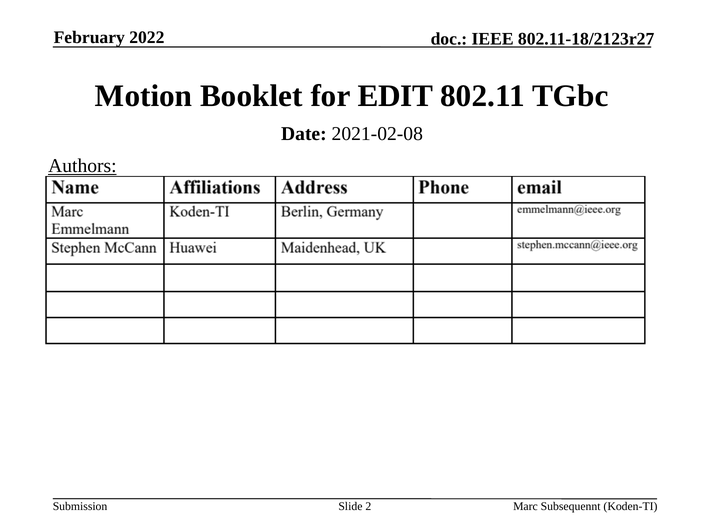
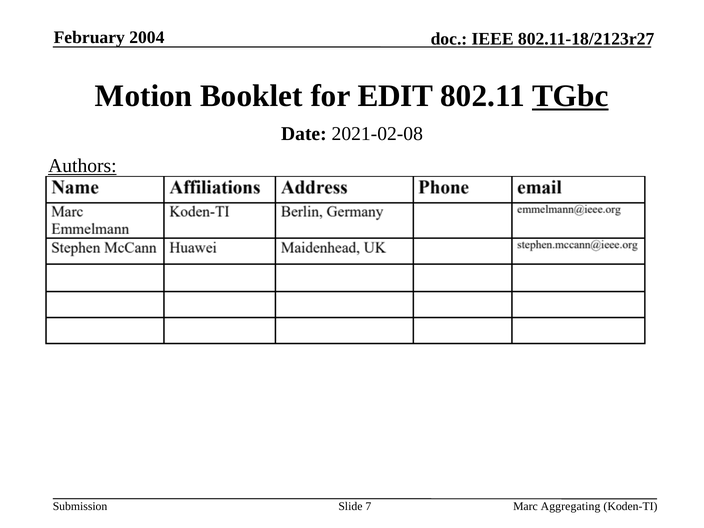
2022: 2022 -> 2004 (147, 37)
TGbc underline: none -> present (570, 96)
2: 2 -> 7 (368, 506)
Subsequennt: Subsequennt -> Aggregating (571, 506)
